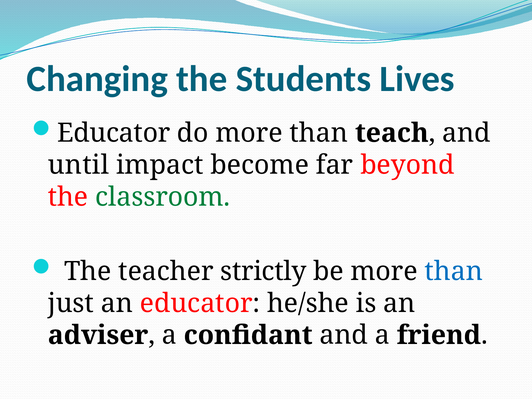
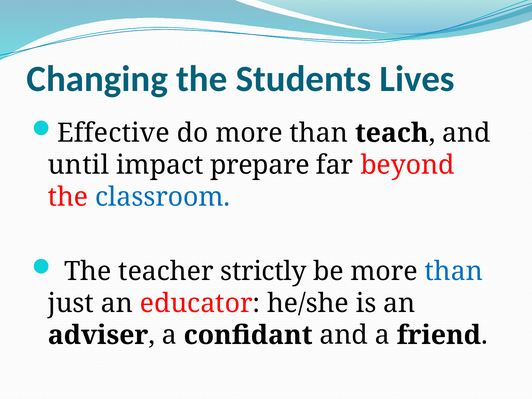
Educator: Educator -> Effective (113, 133)
become: become -> prepare (260, 165)
classroom colour: green -> blue (163, 197)
